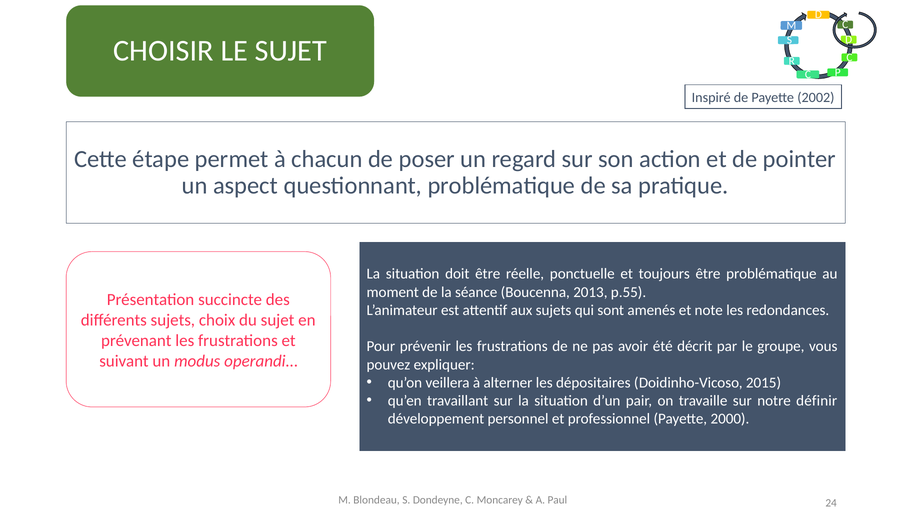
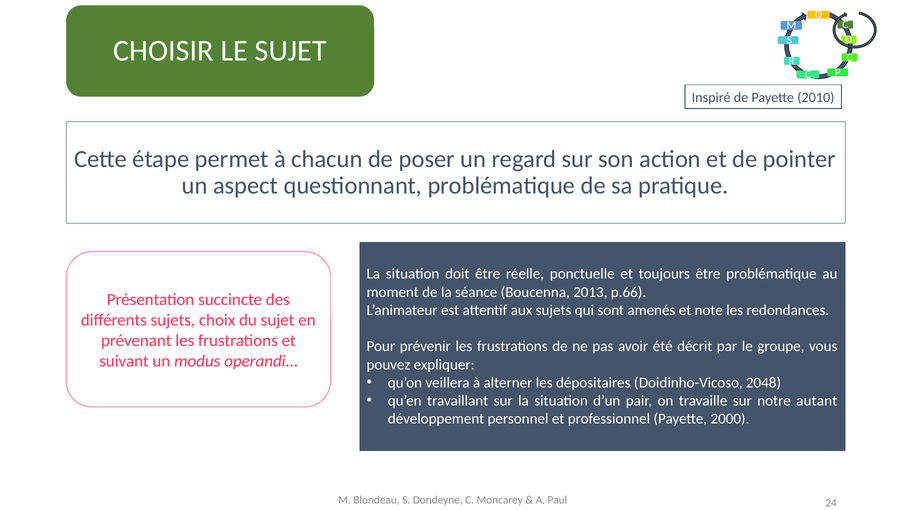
2002: 2002 -> 2010 (816, 97)
p.55: p.55 -> p.66 (629, 292)
2015: 2015 -> 2048 (764, 382)
définir: définir -> autant (817, 401)
